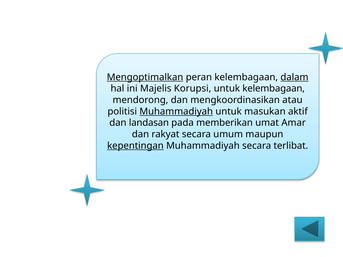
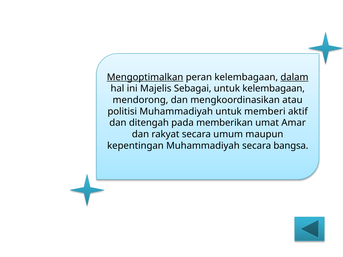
Korupsi: Korupsi -> Sebagai (193, 89)
Muhammadiyah underline: present -> none (176, 112)
masukan: masukan -> memberi (265, 112)
landasan: landasan -> ditengah (149, 123)
kepentingan underline: present -> none (135, 146)
terlibat: terlibat -> bangsa (291, 146)
